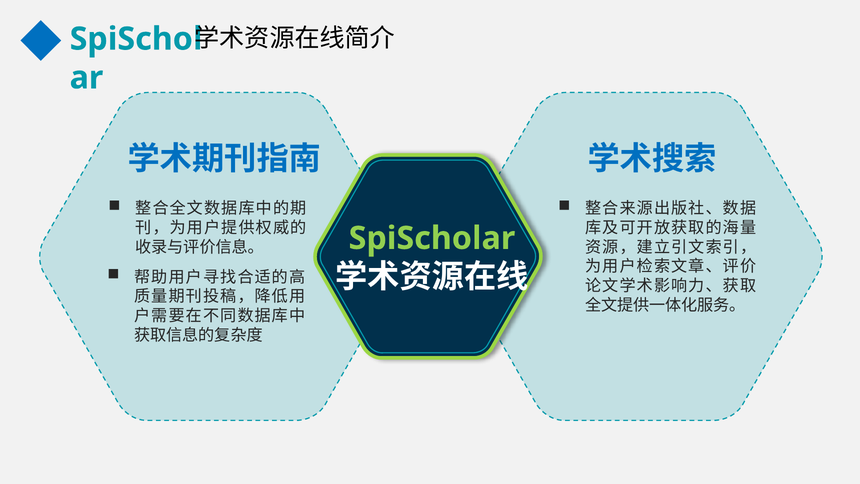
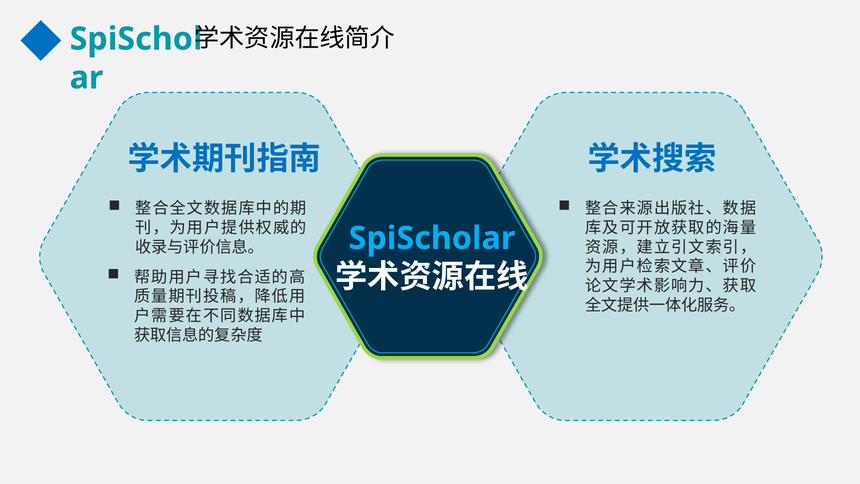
SpiScholar colour: light green -> light blue (432, 238)
